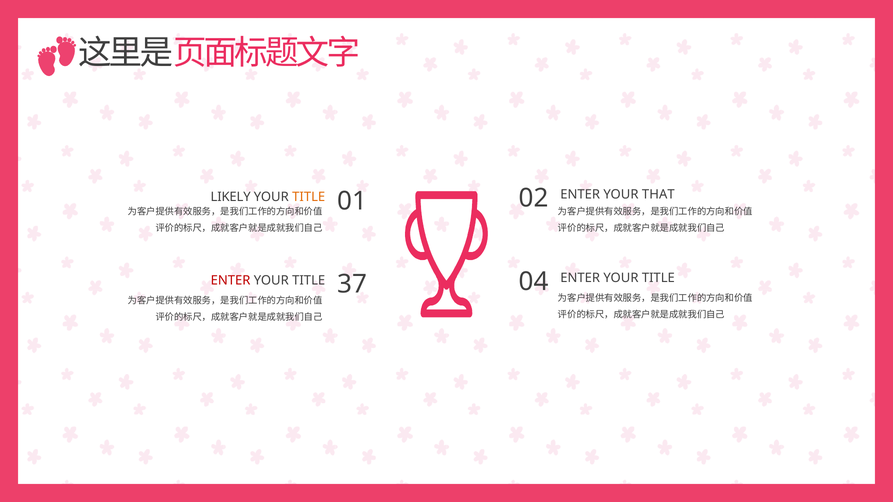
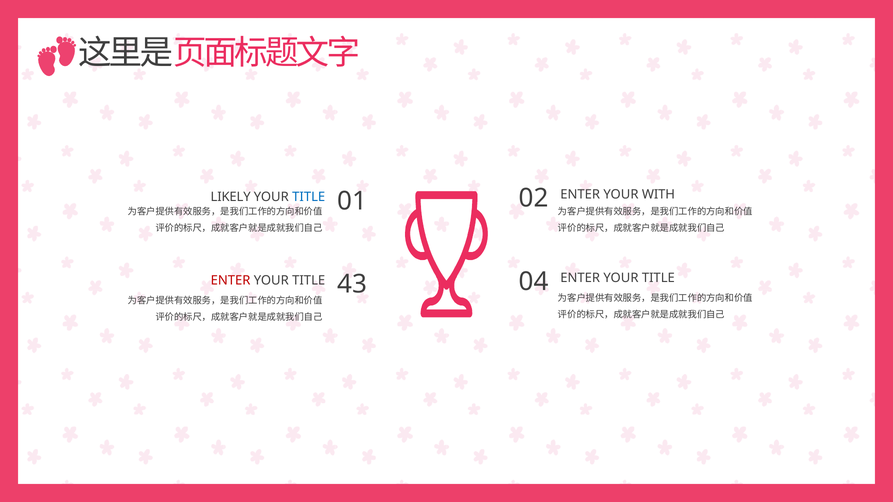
THAT: THAT -> WITH (658, 194)
TITLE colour: orange -> blue (309, 197)
37: 37 -> 43 (352, 284)
